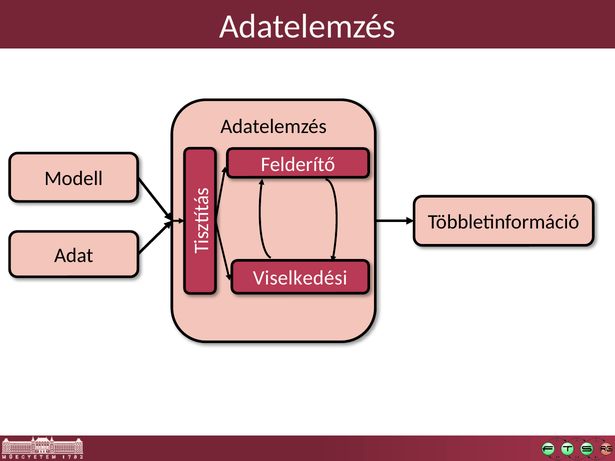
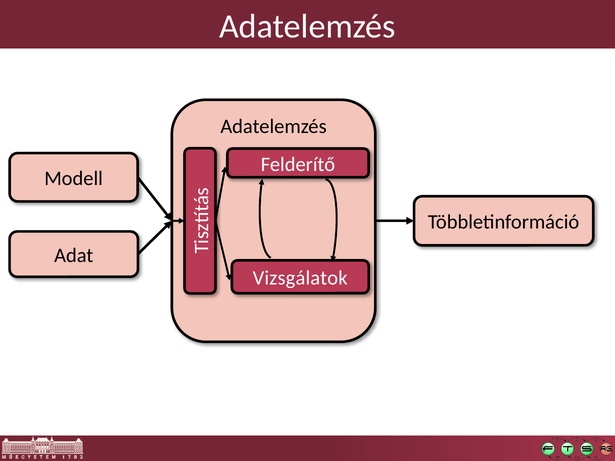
Viselkedési: Viselkedési -> Vizsgálatok (300, 278)
